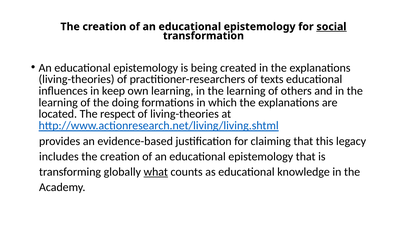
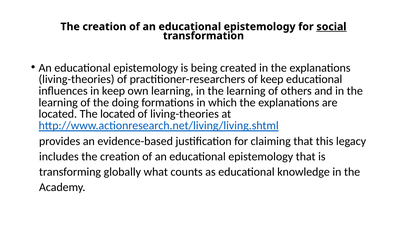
of texts: texts -> keep (272, 79)
The respect: respect -> located (118, 114)
what underline: present -> none (156, 172)
